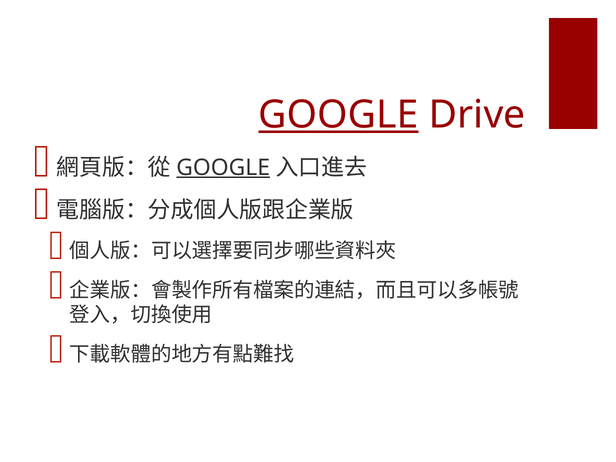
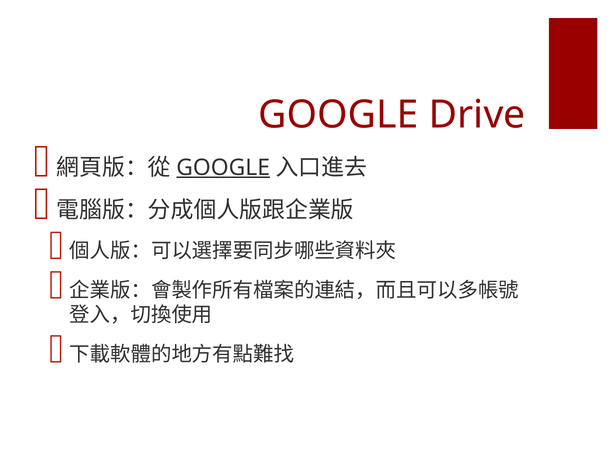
GOOGLE underline: present -> none (339, 115)
